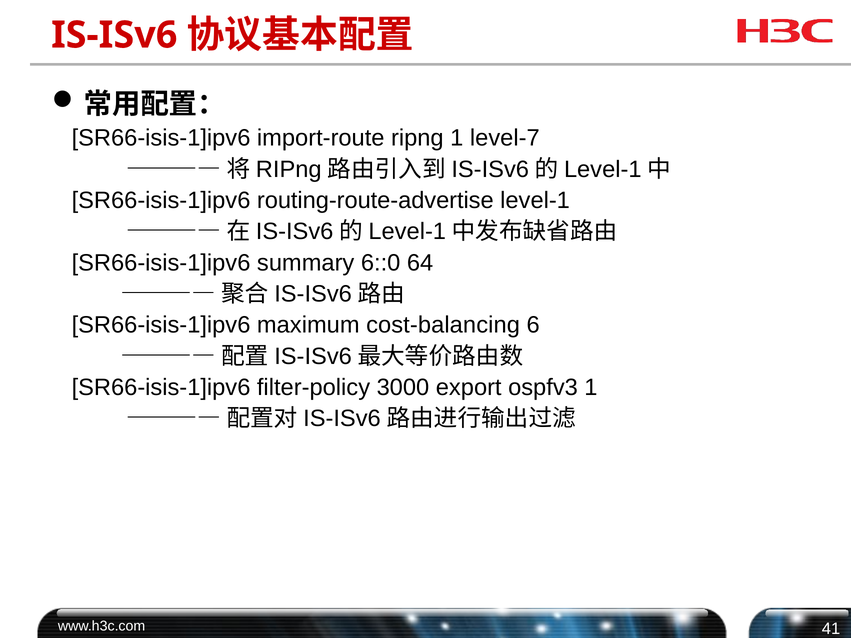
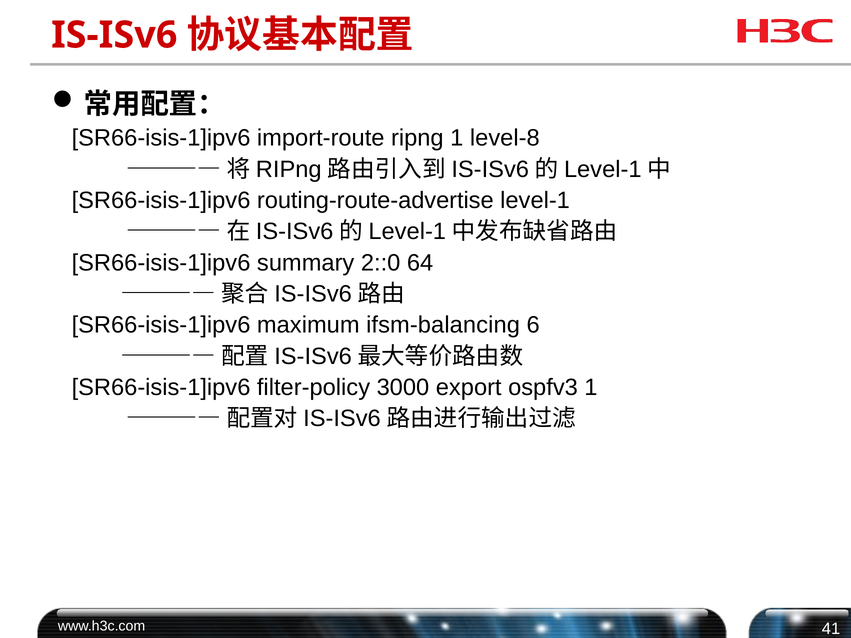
level-7: level-7 -> level-8 (505, 138)
6::0: 6::0 -> 2::0 (381, 263)
cost-balancing: cost-balancing -> ifsm-balancing (443, 325)
